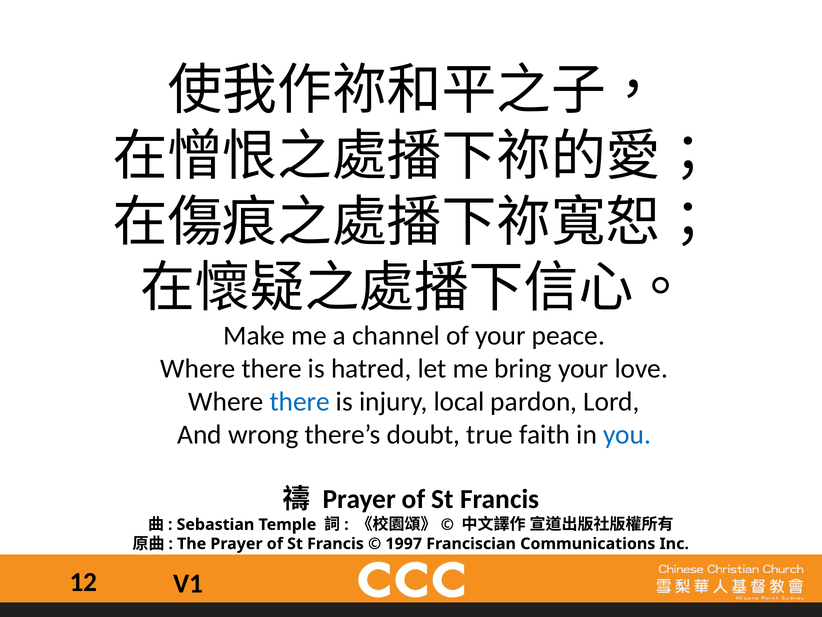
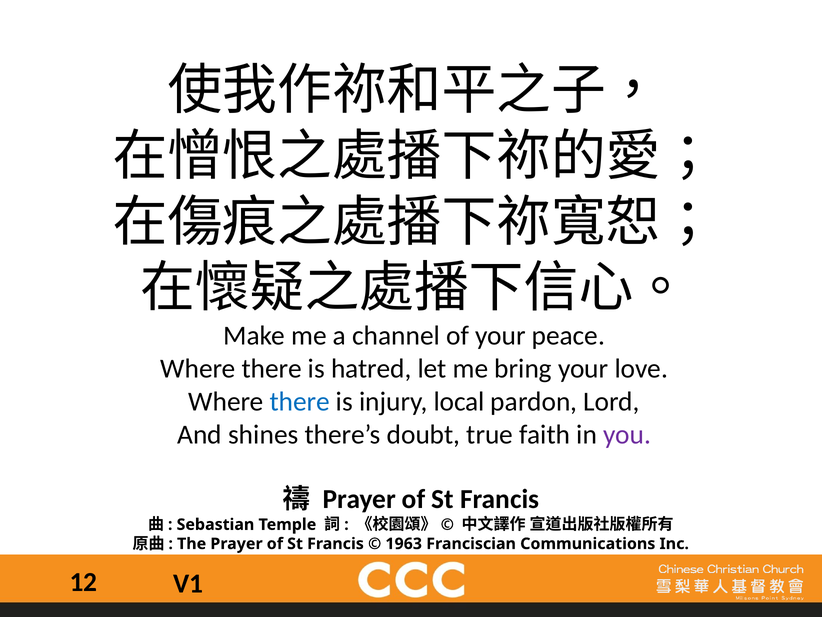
wrong: wrong -> shines (263, 434)
you colour: blue -> purple (627, 434)
1997: 1997 -> 1963 (404, 543)
